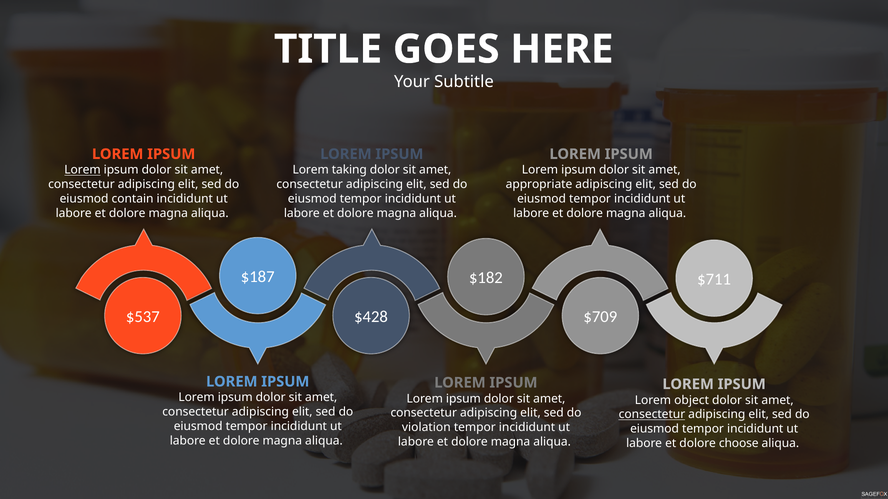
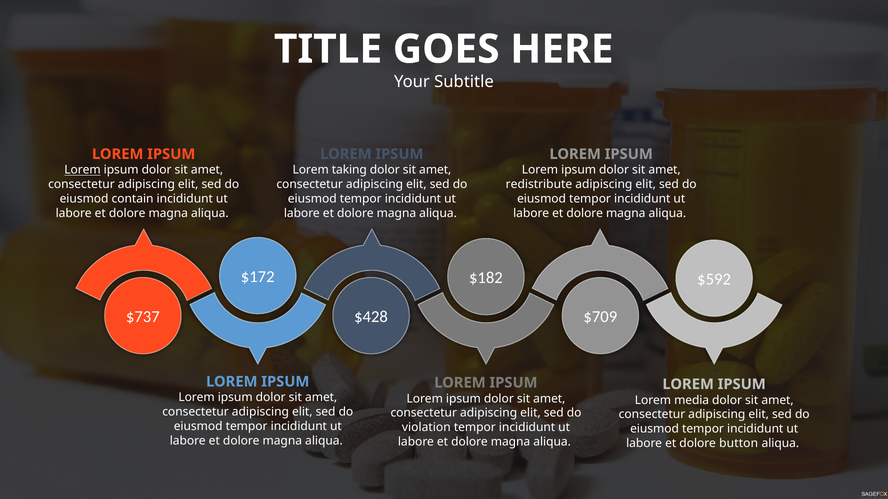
appropriate: appropriate -> redistribute (539, 185)
$187: $187 -> $172 (258, 277)
$711: $711 -> $592 (714, 280)
$537: $537 -> $737 (143, 317)
object: object -> media (692, 400)
consectetur underline: present -> none (652, 415)
choose: choose -> button (739, 444)
